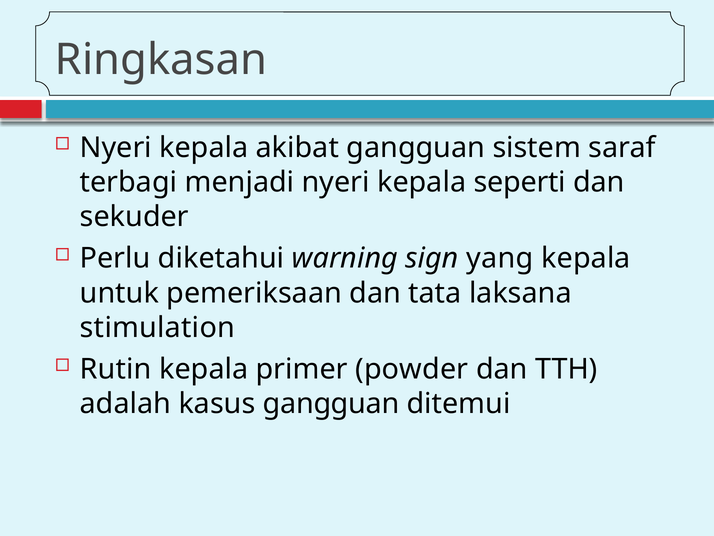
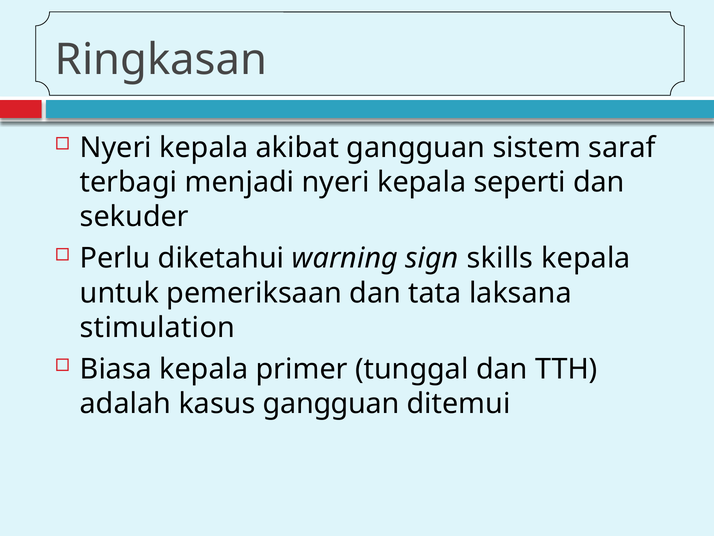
yang: yang -> skills (500, 258)
Rutin: Rutin -> Biasa (116, 369)
powder: powder -> tunggal (412, 369)
